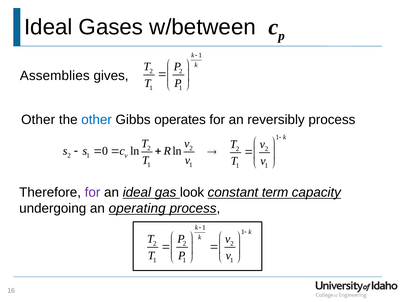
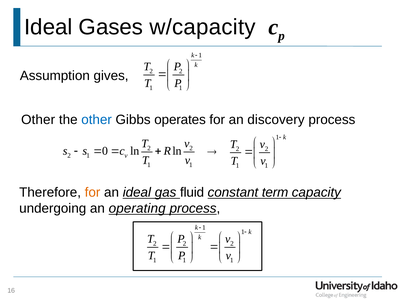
w/between: w/between -> w/capacity (202, 27)
Assemblies: Assemblies -> Assumption (55, 76)
reversibly: reversibly -> discovery (276, 119)
for colour: purple -> orange (93, 192)
look: look -> fluid (192, 192)
